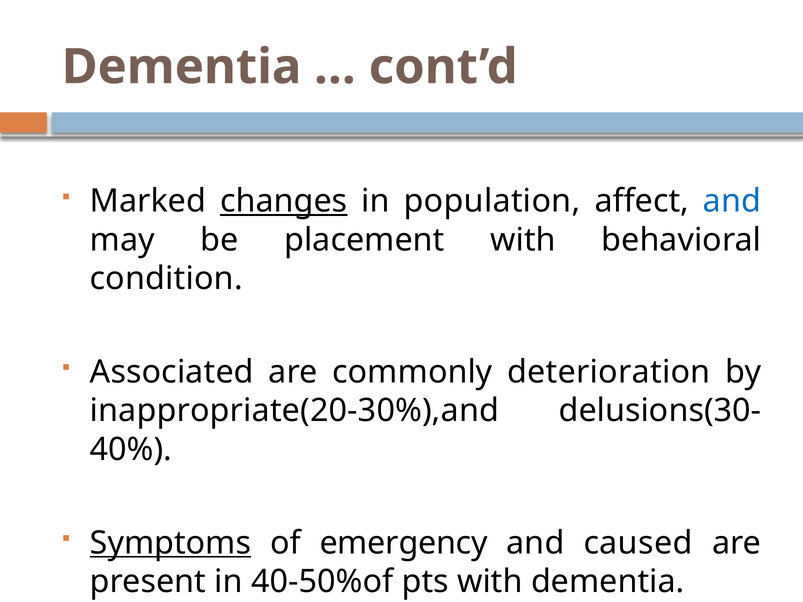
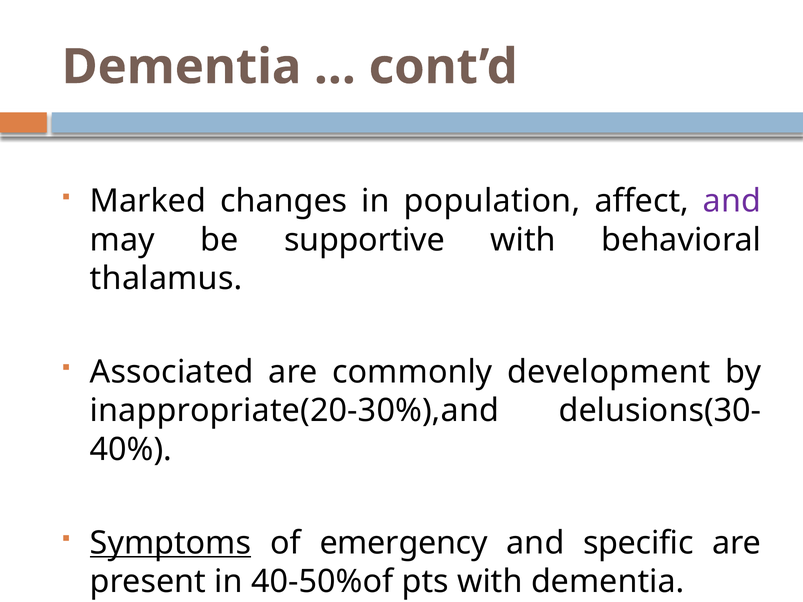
changes underline: present -> none (284, 201)
and colour: blue -> purple (732, 201)
placement: placement -> supportive (364, 240)
condition: condition -> thalamus (166, 279)
deterioration: deterioration -> development (609, 372)
caused: caused -> specific (638, 543)
